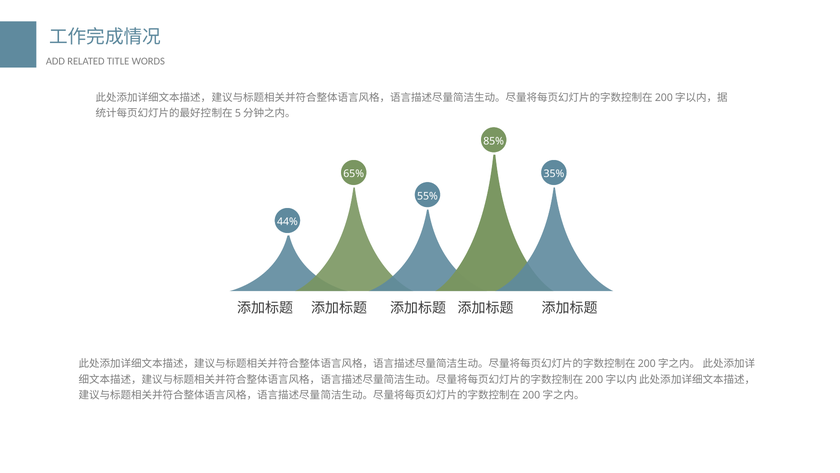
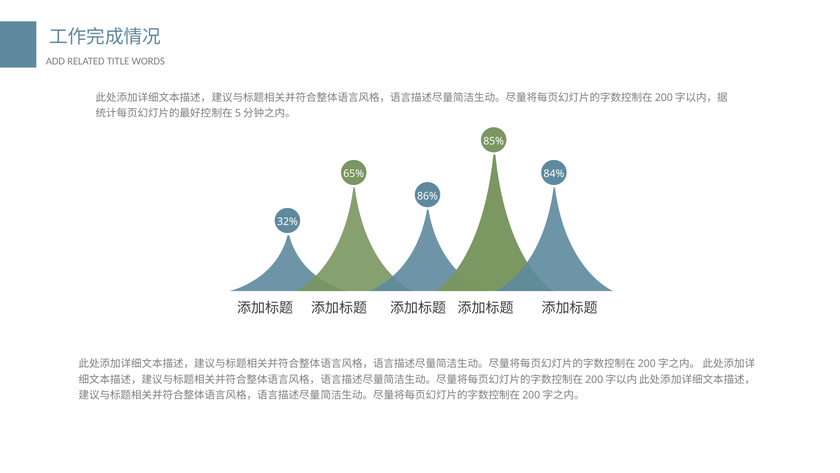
35%: 35% -> 84% (554, 174)
55%: 55% -> 86% (427, 196)
44%: 44% -> 32% (287, 222)
